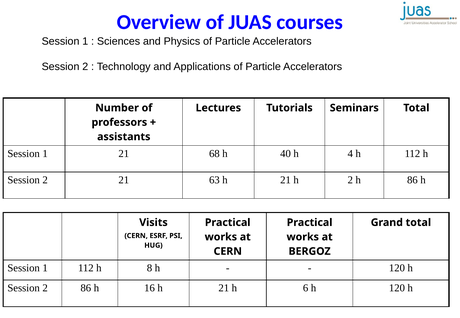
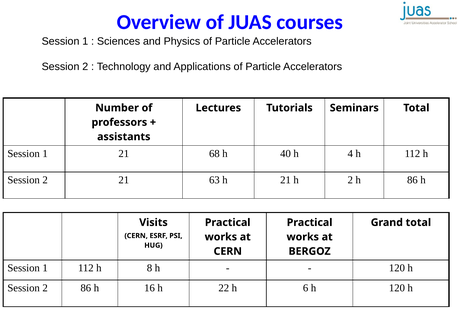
16 h 21: 21 -> 22 (224, 288)
